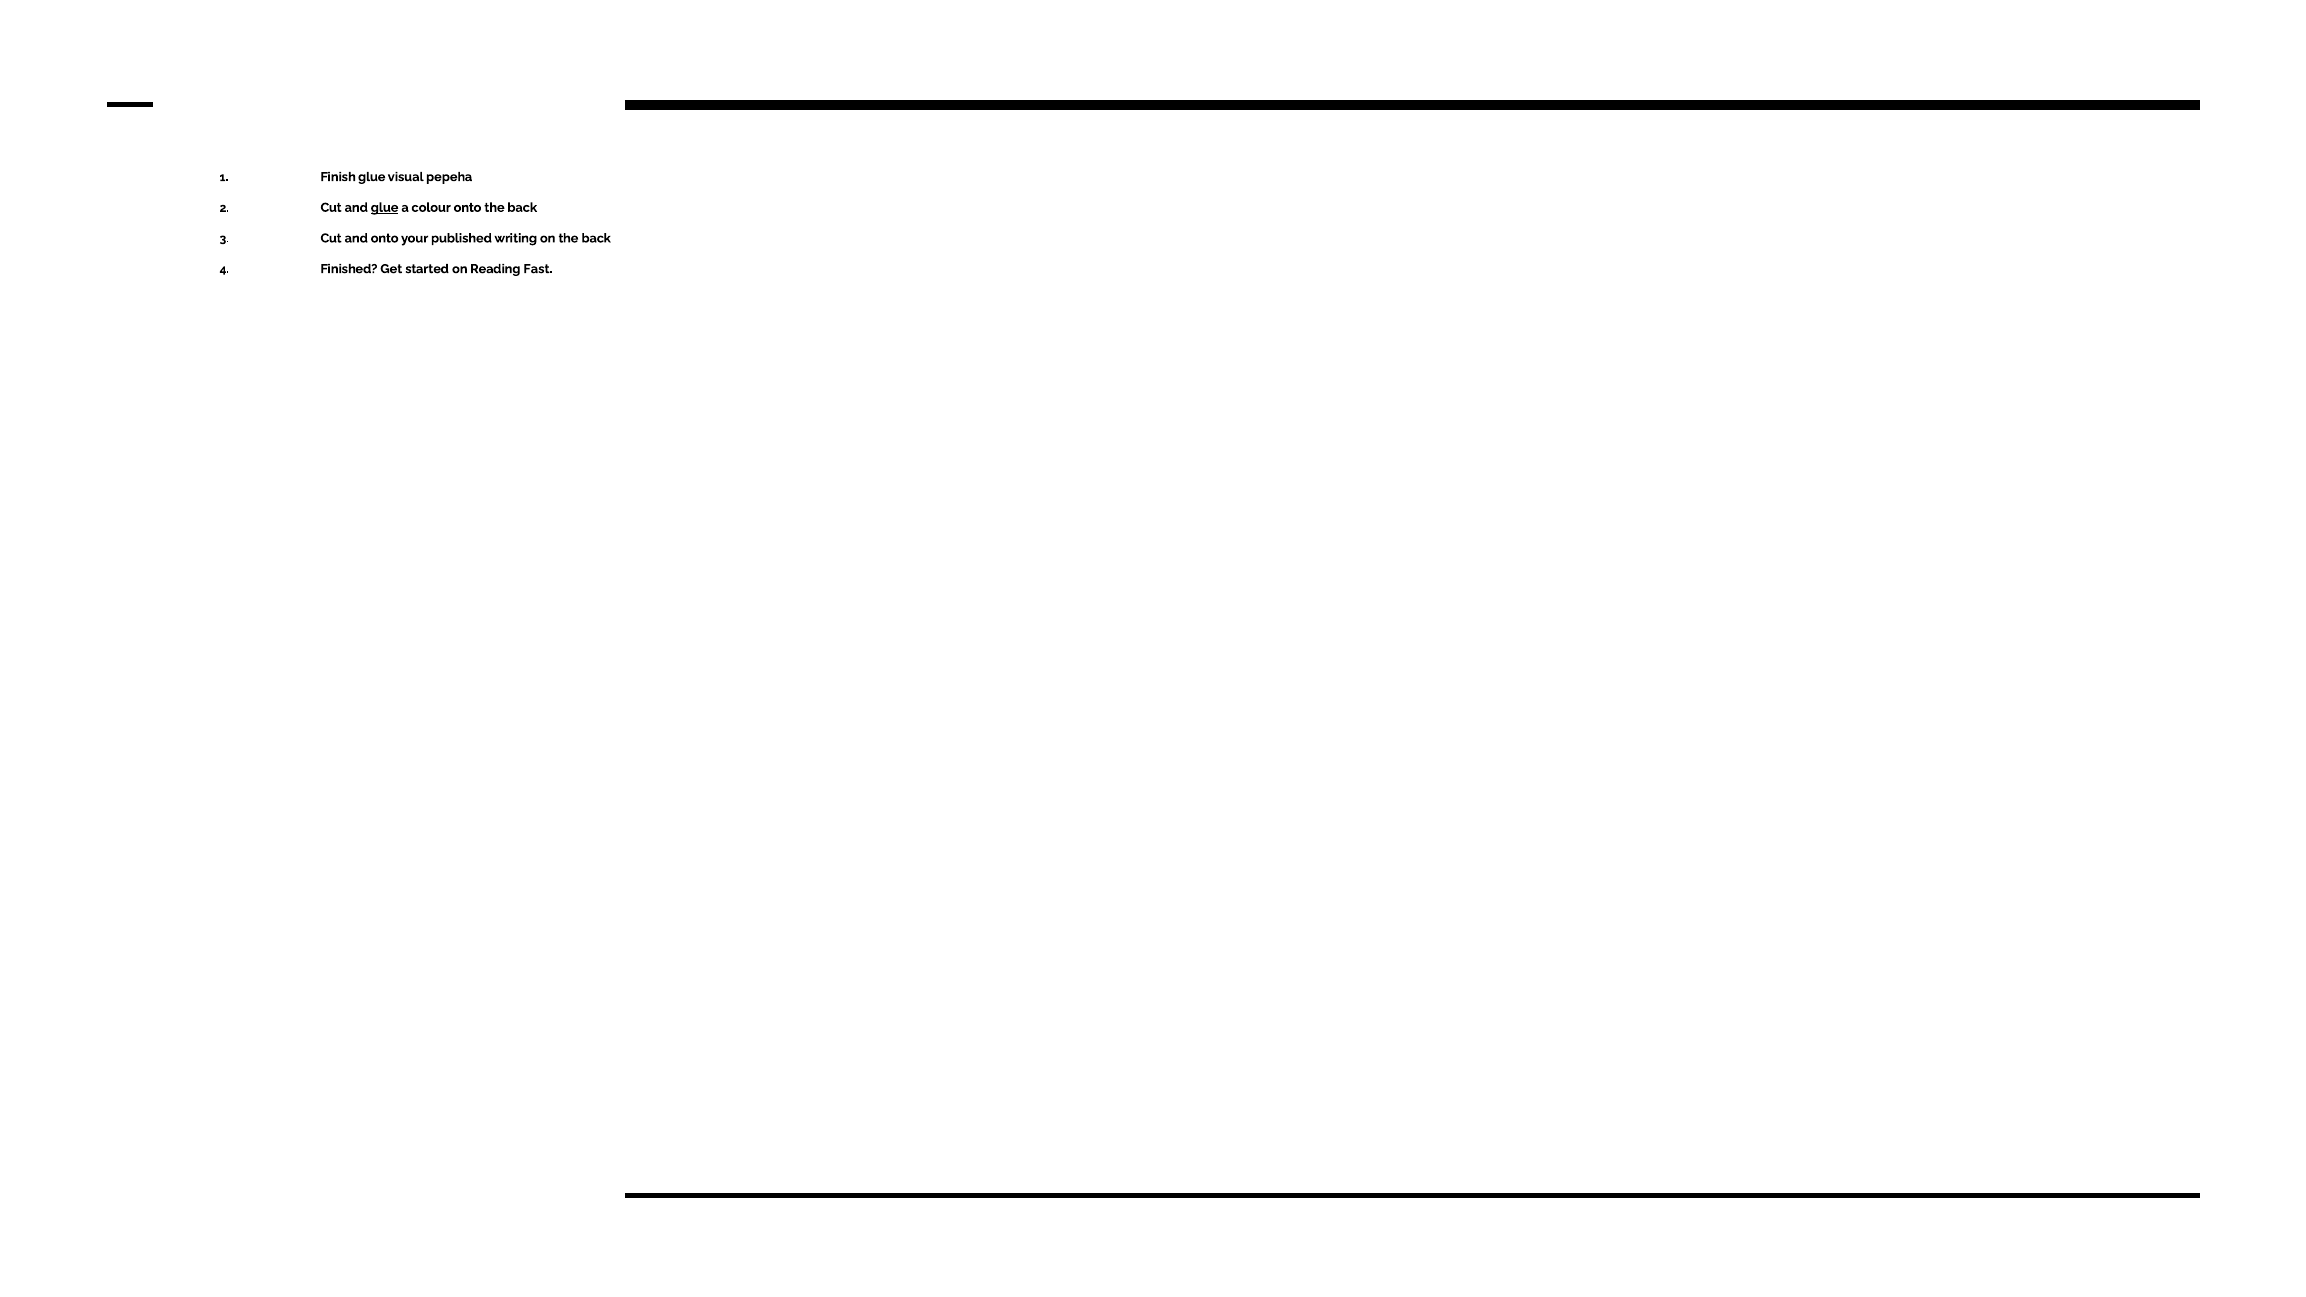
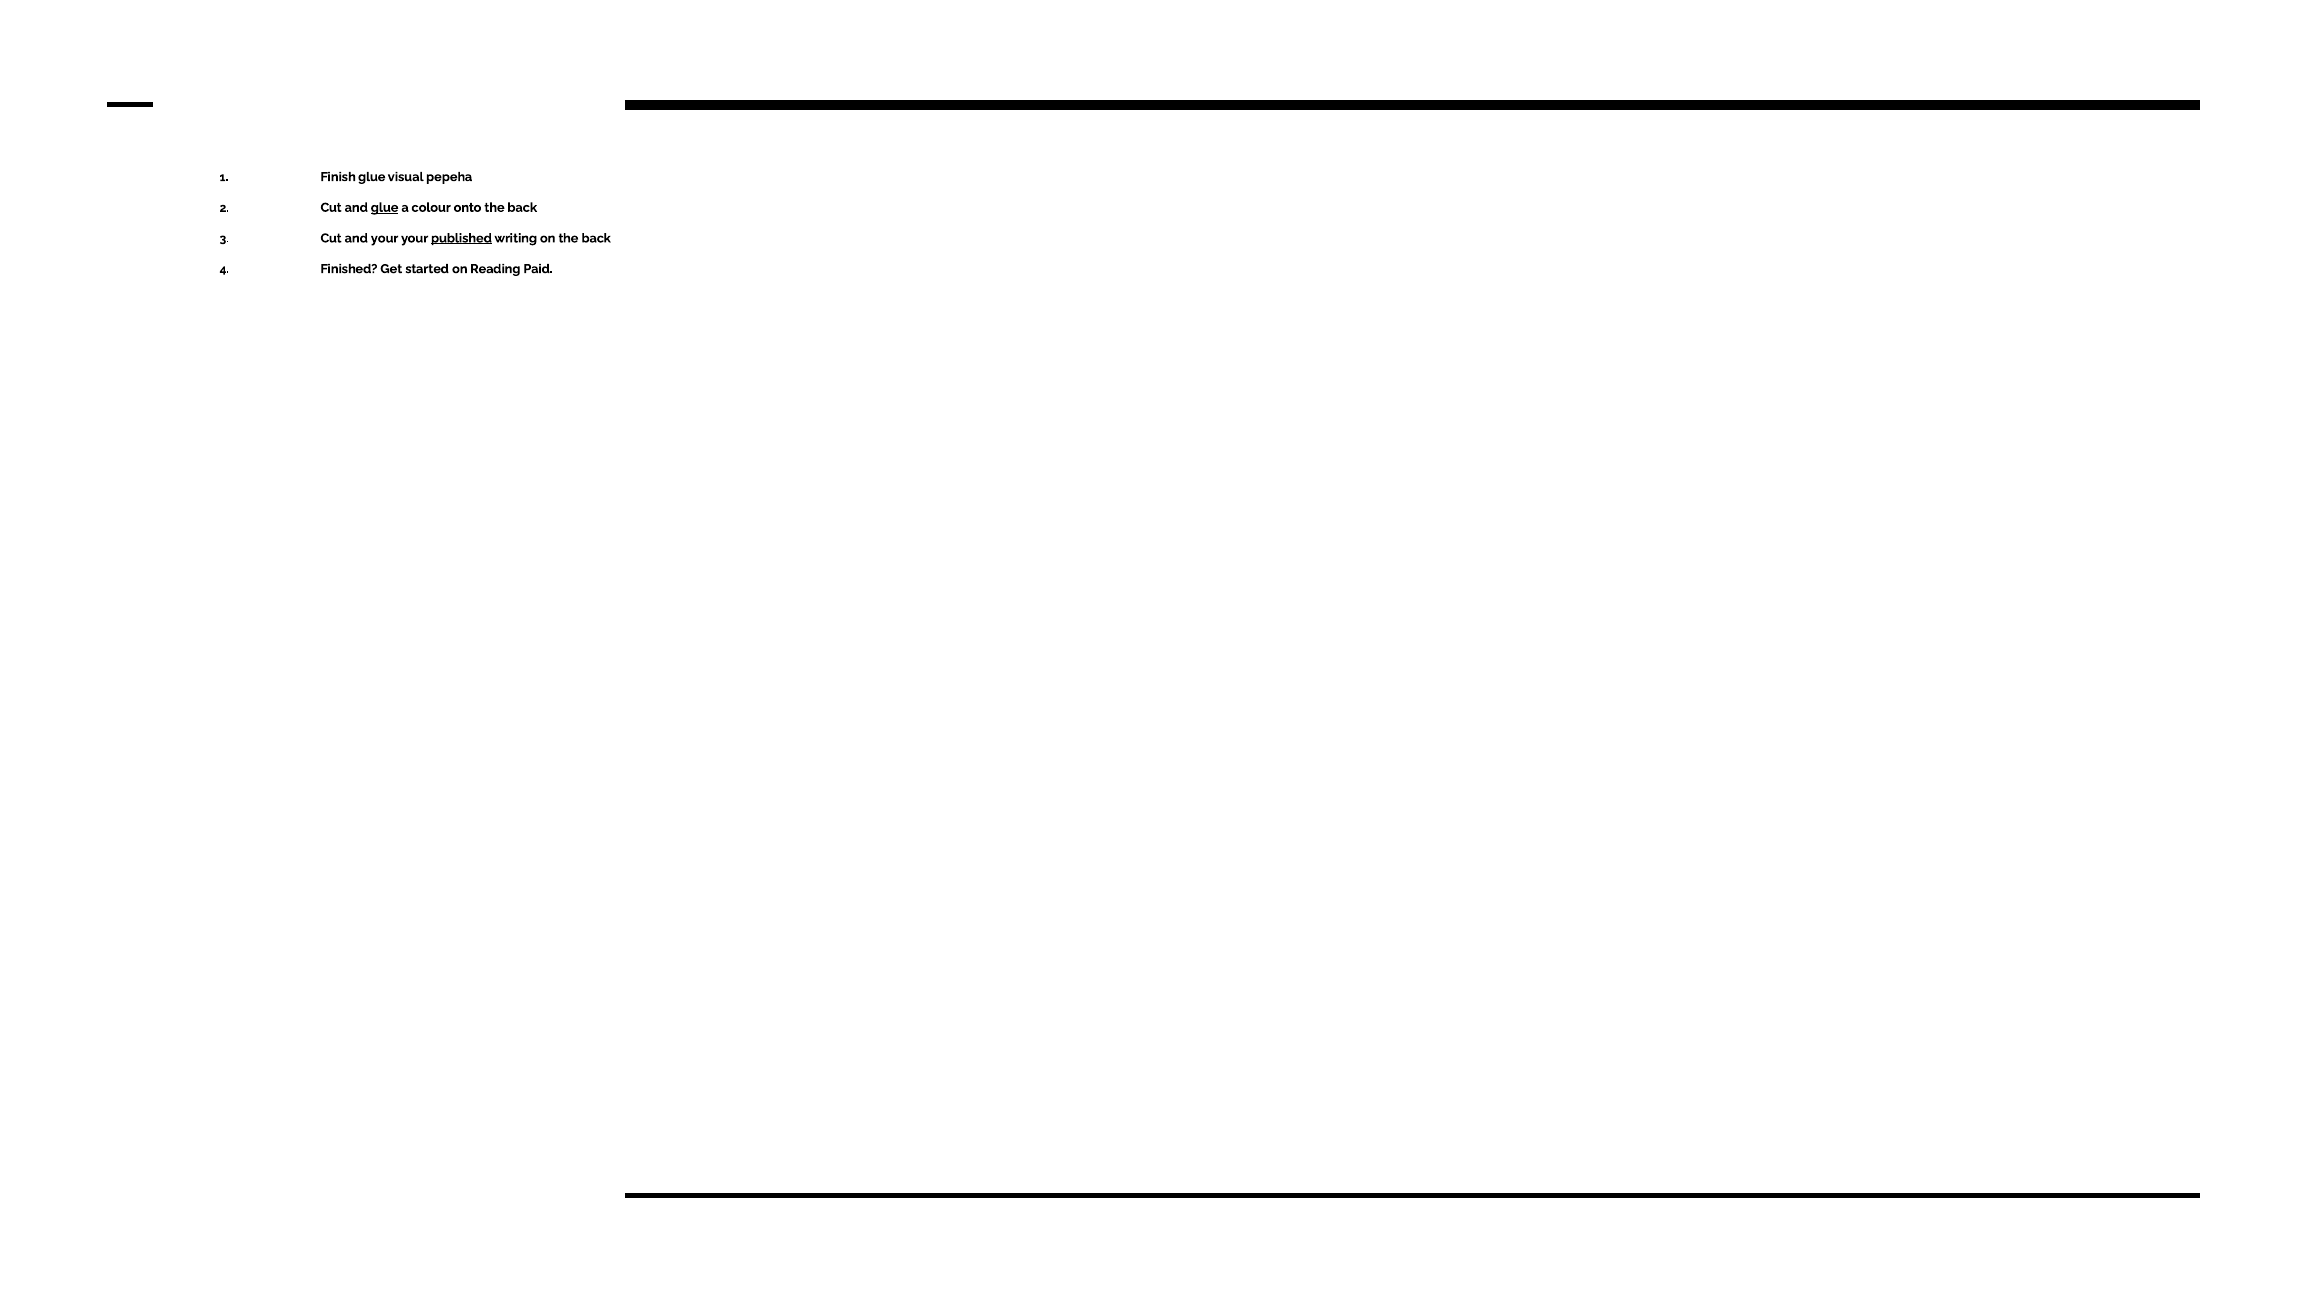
and onto: onto -> your (385, 238)
published underline: none -> present (461, 238)
Fast: Fast -> Paid (538, 269)
